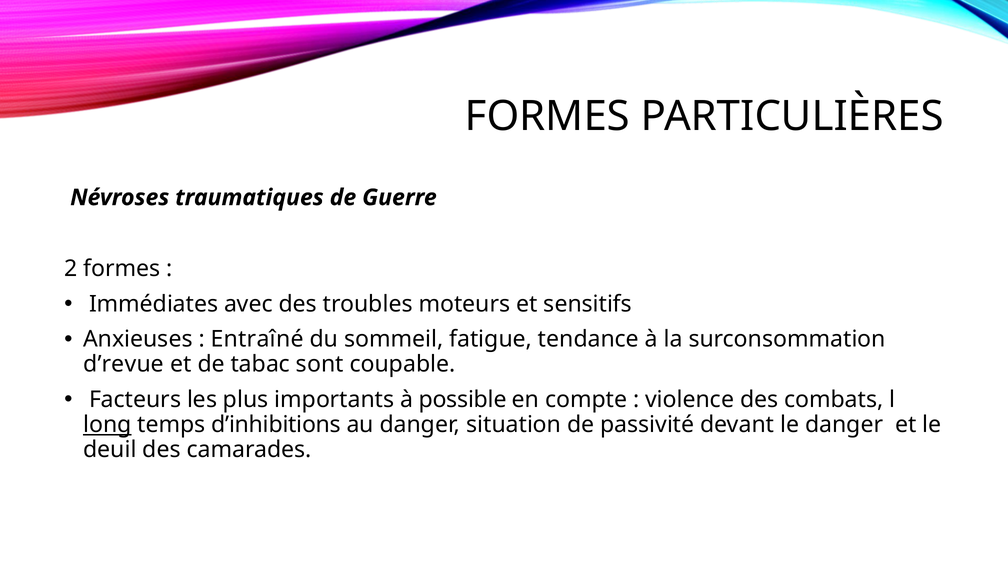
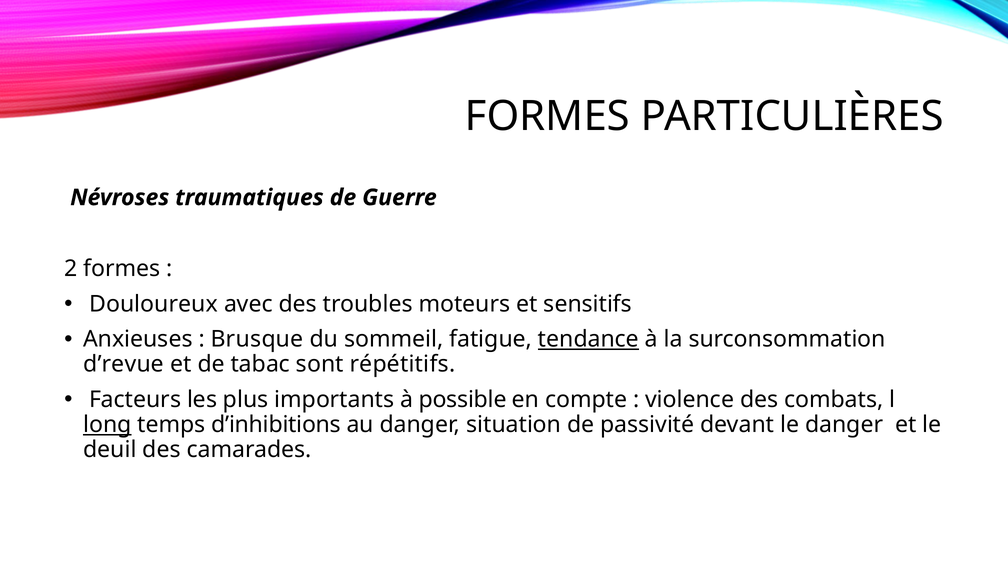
Immédiates: Immédiates -> Douloureux (154, 304)
Entraîné: Entraîné -> Brusque (257, 339)
tendance underline: none -> present (588, 339)
coupable: coupable -> répétitifs (402, 364)
